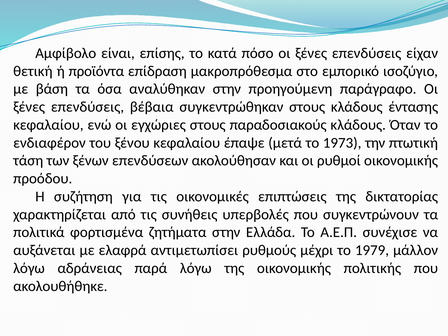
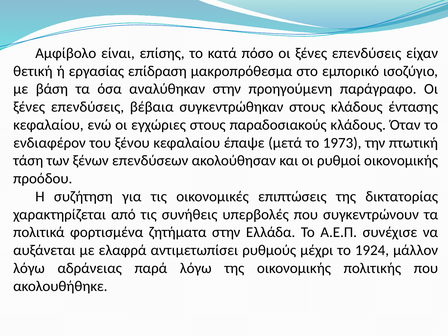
προϊόντα: προϊόντα -> εργασίας (96, 71)
1979: 1979 -> 1924 (372, 250)
